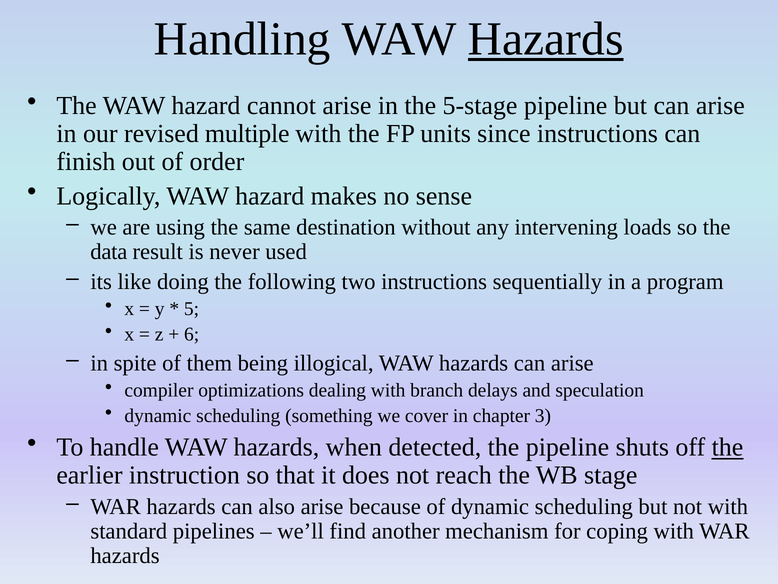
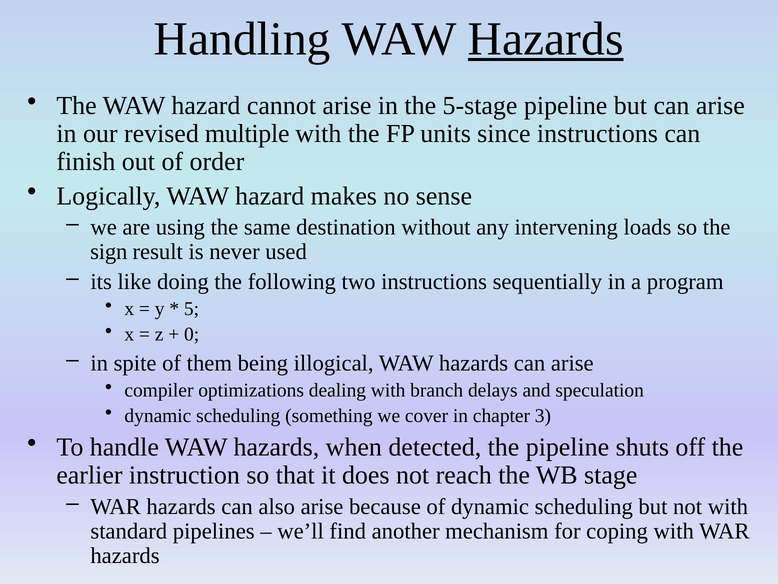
data: data -> sign (109, 252)
6: 6 -> 0 (192, 334)
the underline: present -> none (727, 447)
